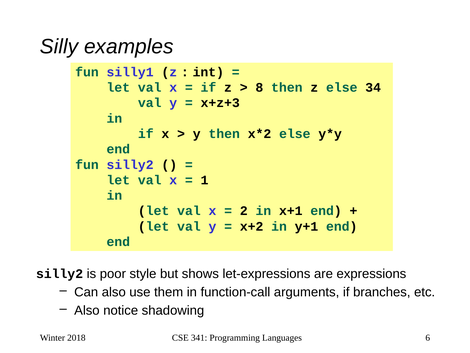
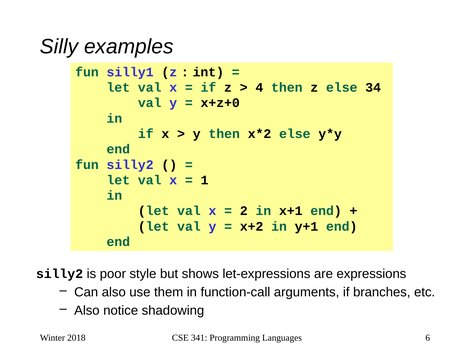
8: 8 -> 4 (259, 87)
x+z+3: x+z+3 -> x+z+0 (220, 103)
